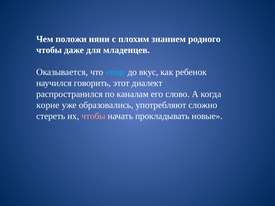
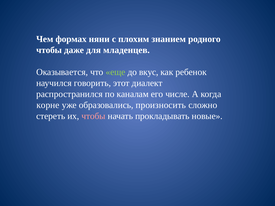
положи: положи -> формах (71, 39)
еще colour: light blue -> light green (116, 72)
слово: слово -> числе (178, 94)
употребляют: употребляют -> произносить (161, 105)
